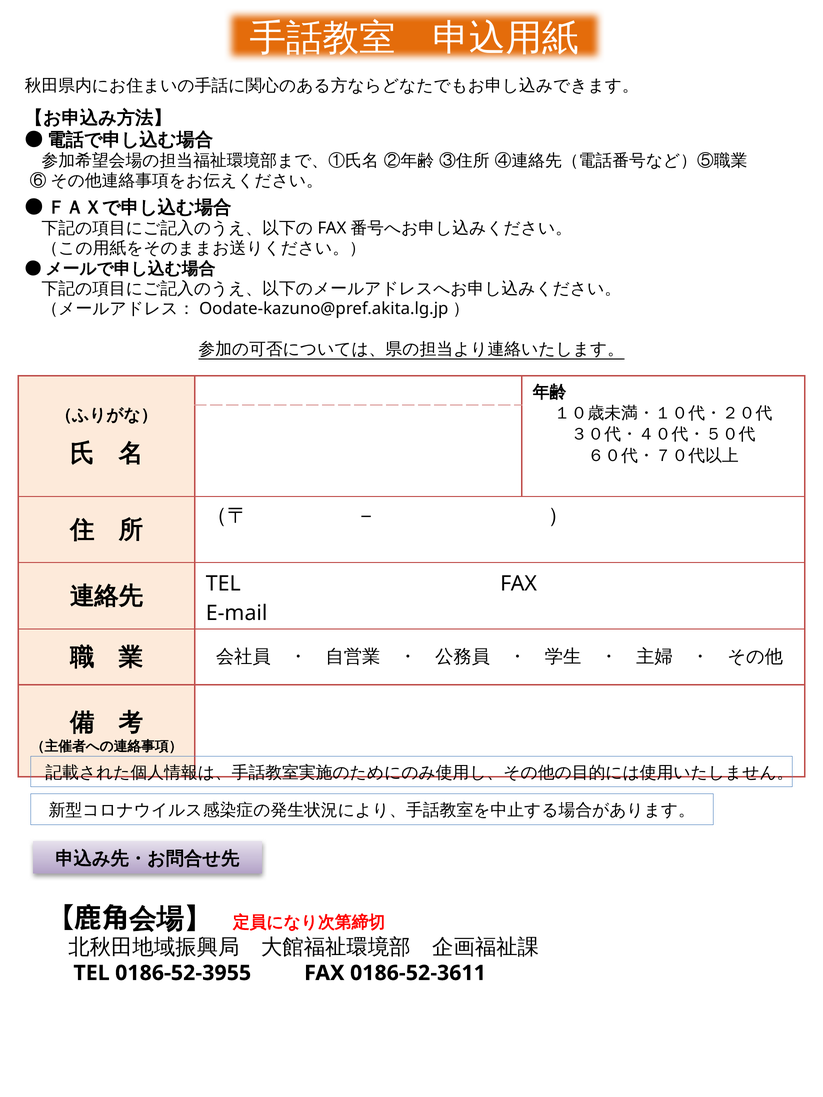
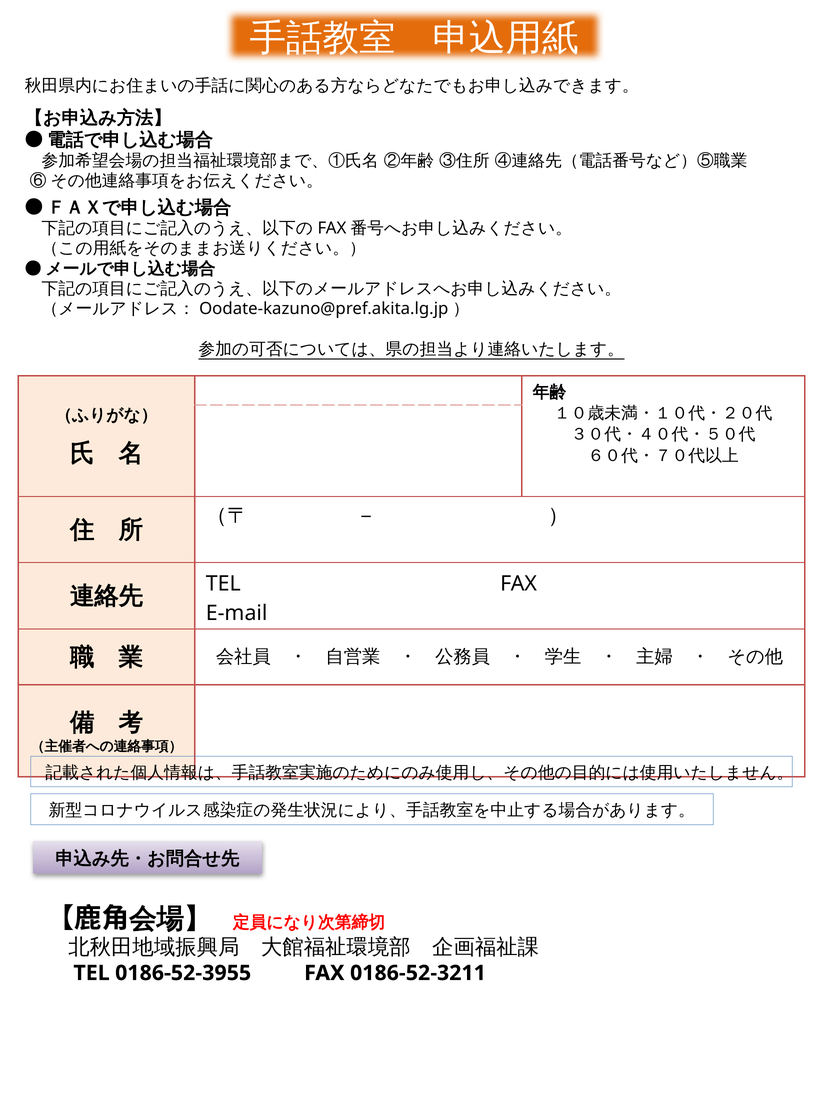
0186-52-3611: 0186-52-3611 -> 0186-52-3211 (418, 973)
